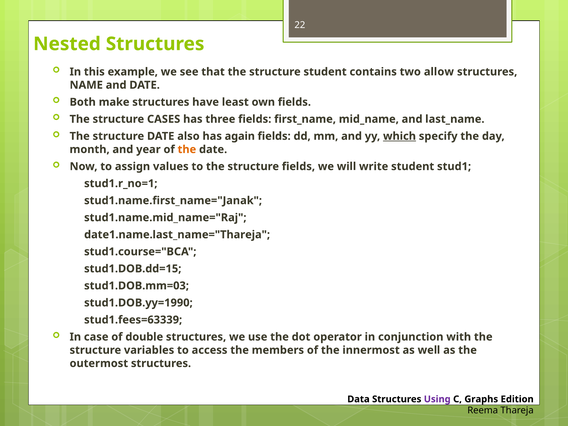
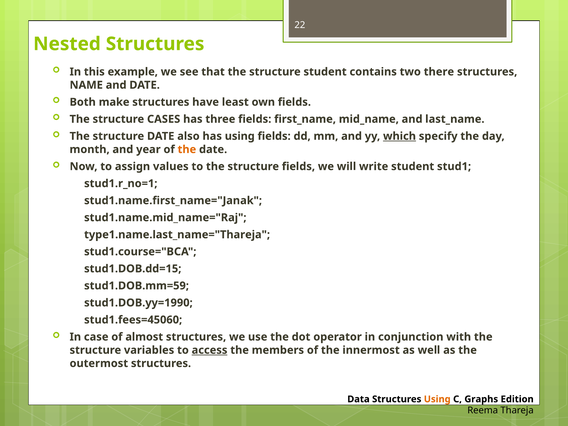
allow: allow -> there (439, 72)
has again: again -> using (240, 136)
date1.name.last_name="Thareja: date1.name.last_name="Thareja -> type1.name.last_name="Thareja (177, 235)
stud1.DOB.mm=03: stud1.DOB.mm=03 -> stud1.DOB.mm=59 (137, 286)
stud1.fees=63339: stud1.fees=63339 -> stud1.fees=45060 (133, 320)
double: double -> almost (144, 337)
access underline: none -> present (210, 350)
Using colour: purple -> orange (437, 399)
